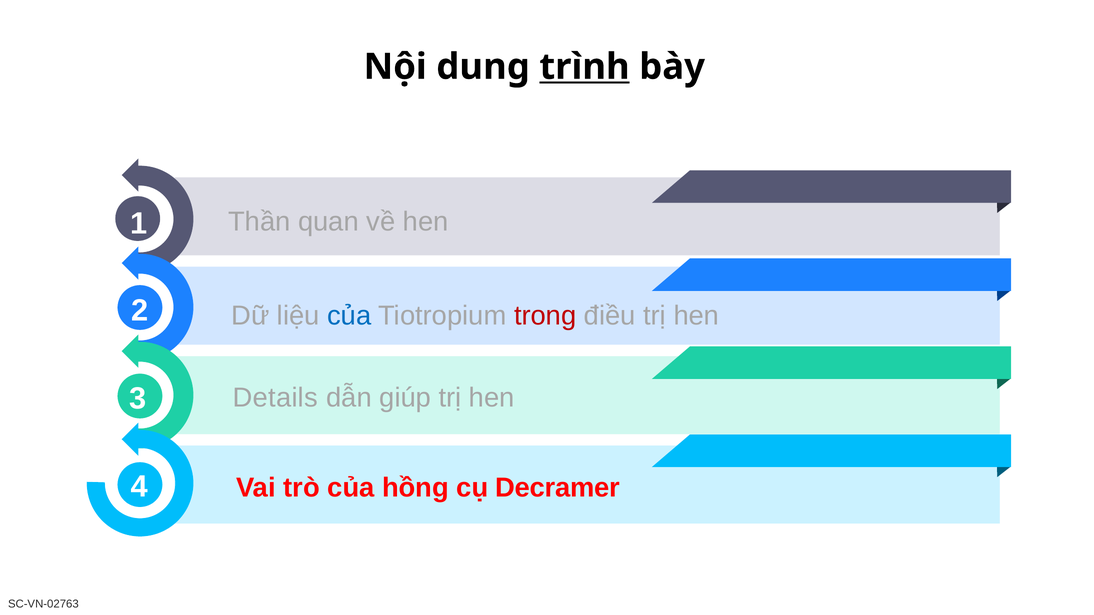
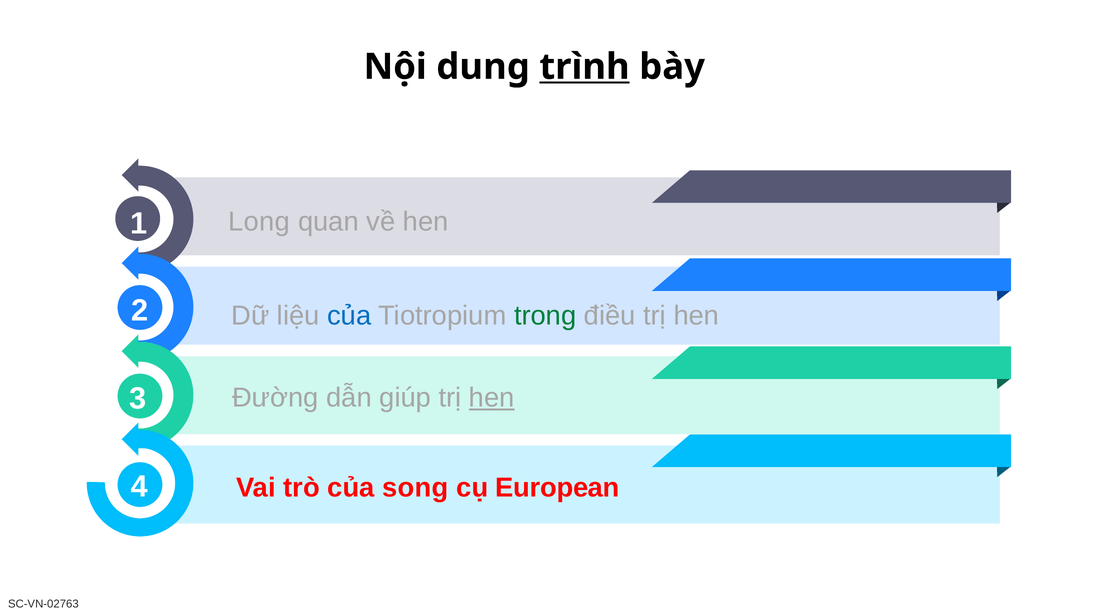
Thần: Thần -> Long (259, 222)
trong colour: red -> green (545, 316)
Details: Details -> Đường (275, 398)
hen underline: none -> present (492, 398)
hồng: hồng -> song (415, 488)
Decramer: Decramer -> European (558, 488)
